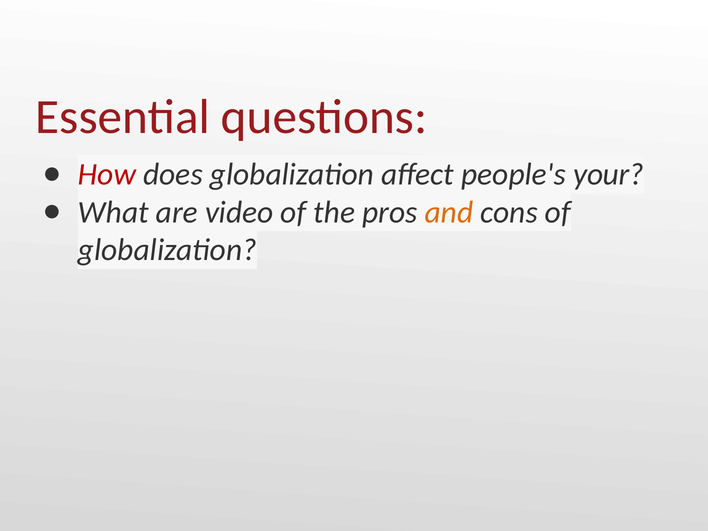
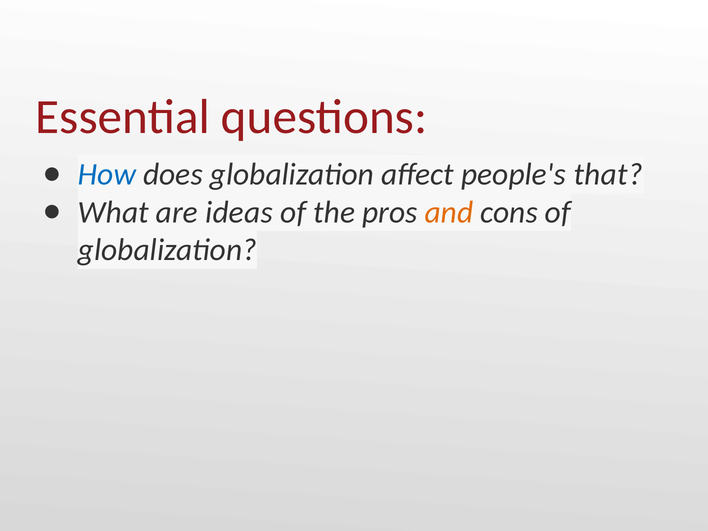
How colour: red -> blue (107, 174)
your: your -> that (608, 174)
video: video -> ideas (239, 212)
